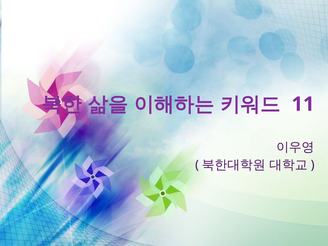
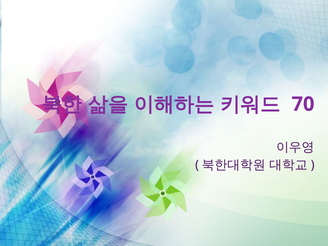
11: 11 -> 70 (303, 104)
